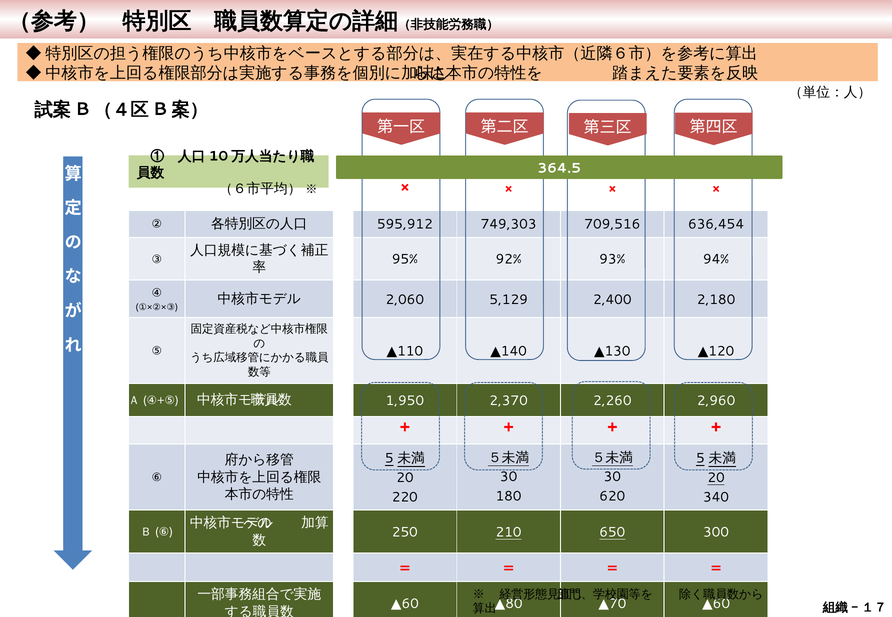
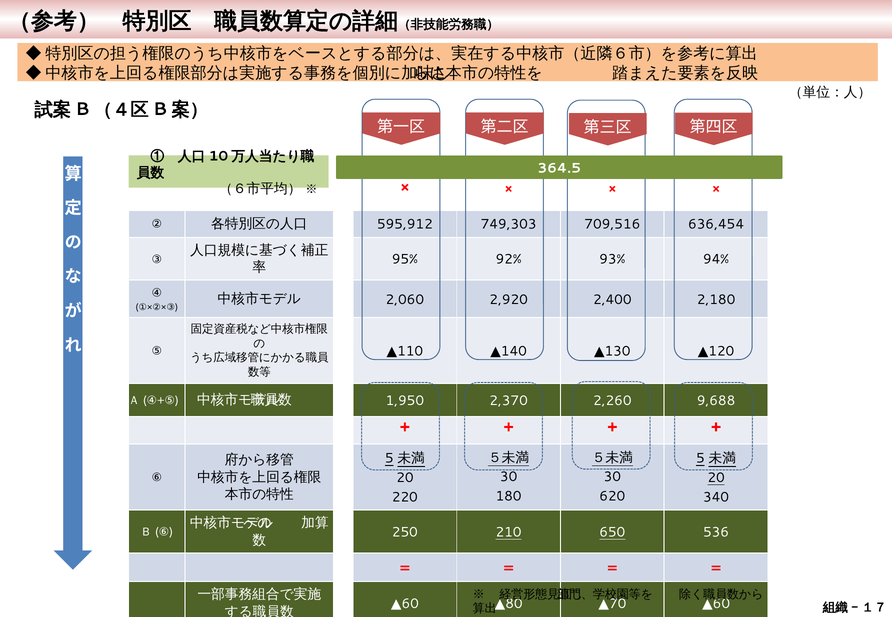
5,129: 5,129 -> 2,920 (509, 300)
2,960: 2,960 -> 9,688 (716, 401)
300: 300 -> 536 (716, 533)
